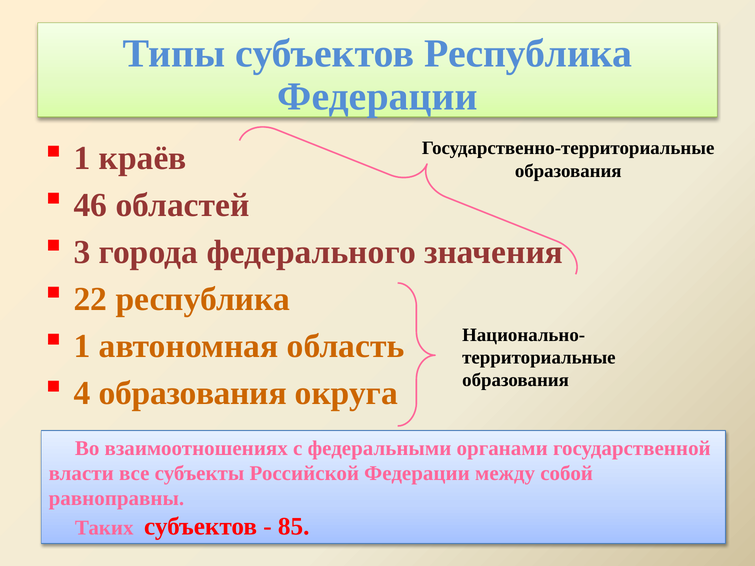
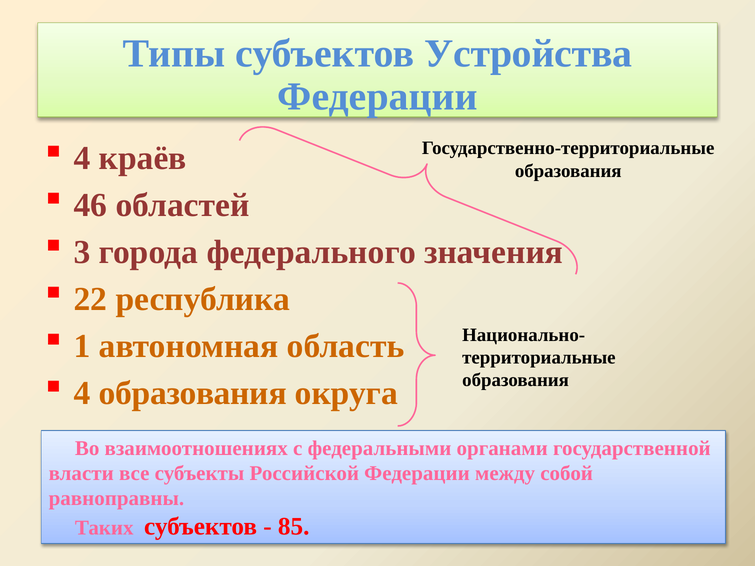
субъектов Республика: Республика -> Устройства (528, 54)
1: 1 -> 4 (82, 158)
